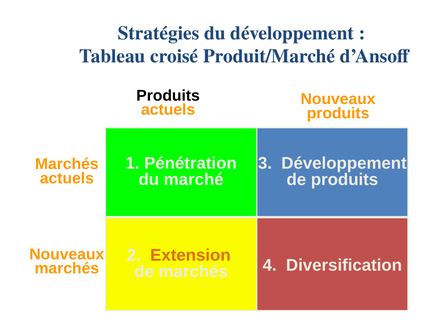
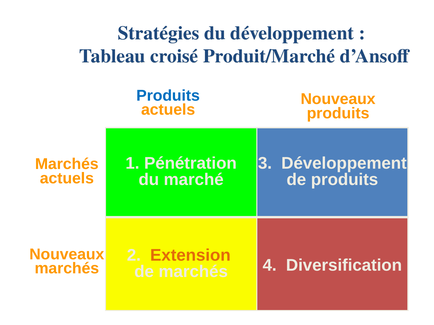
Produits colour: black -> blue (168, 96)
